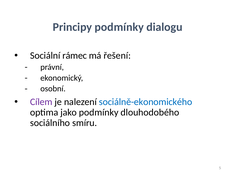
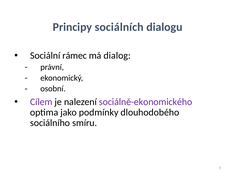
Principy podmínky: podmínky -> sociálních (119, 27)
řešení: řešení -> dialog (117, 56)
sociálně-ekonomického colour: blue -> purple (146, 102)
